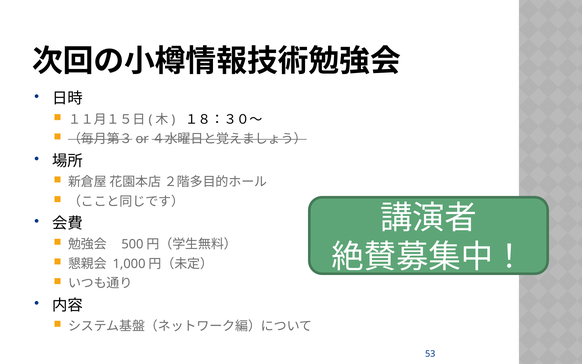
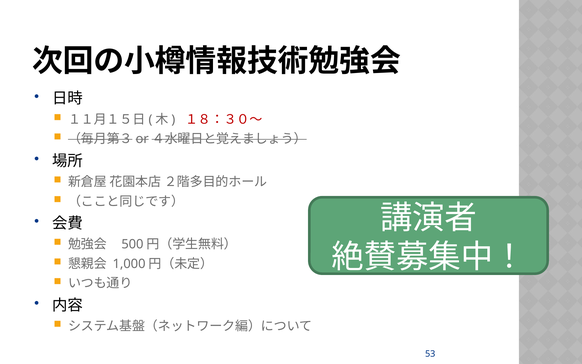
１８：３０～ colour: black -> red (224, 119)
